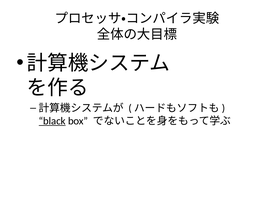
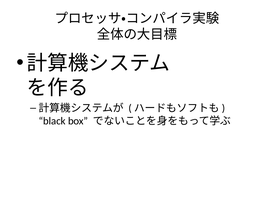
black underline: present -> none (52, 121)
